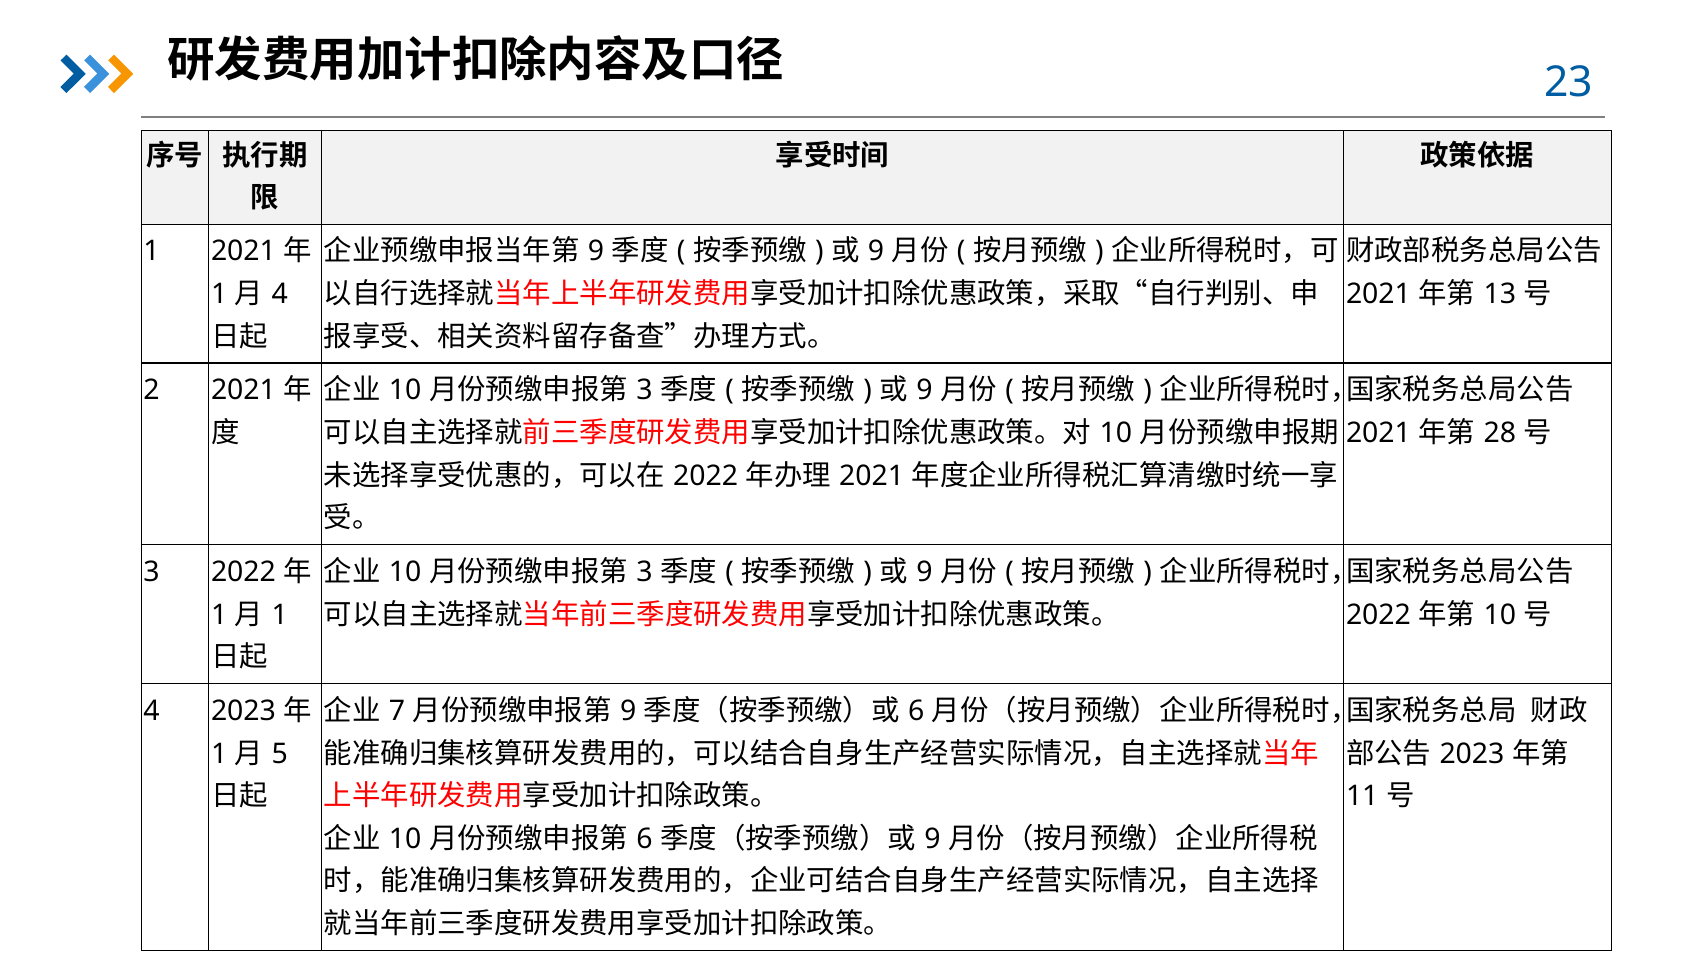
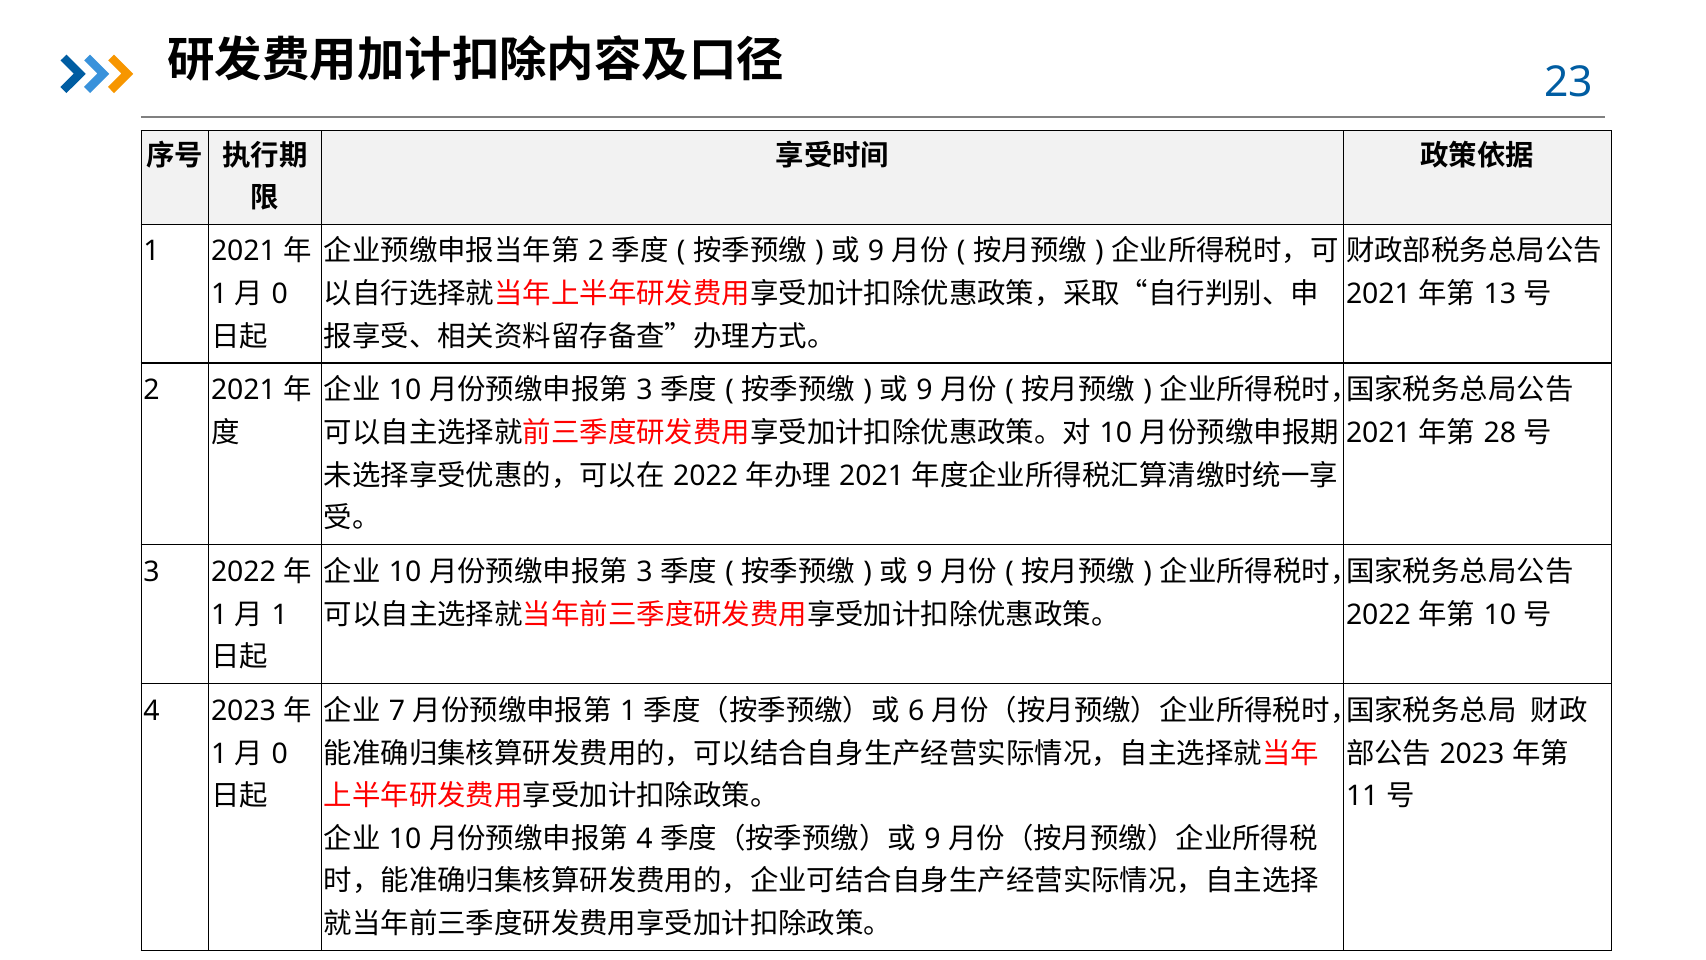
9: 9 -> 2 (596, 251)
4: 4 -> 0 (280, 294)
9: 9 -> 1 (628, 711)
5: 5 -> 0 (280, 753)
6: 6 -> 4 (644, 839)
